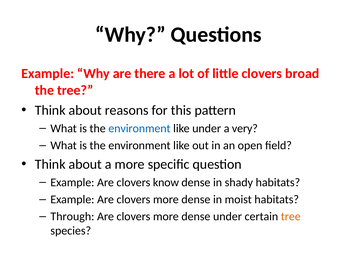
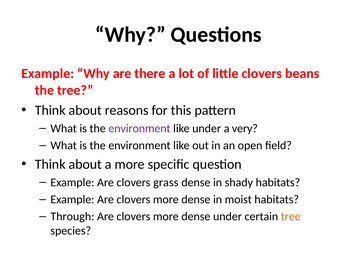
broad: broad -> beans (302, 74)
environment colour: blue -> purple (139, 128)
know: know -> grass (166, 182)
